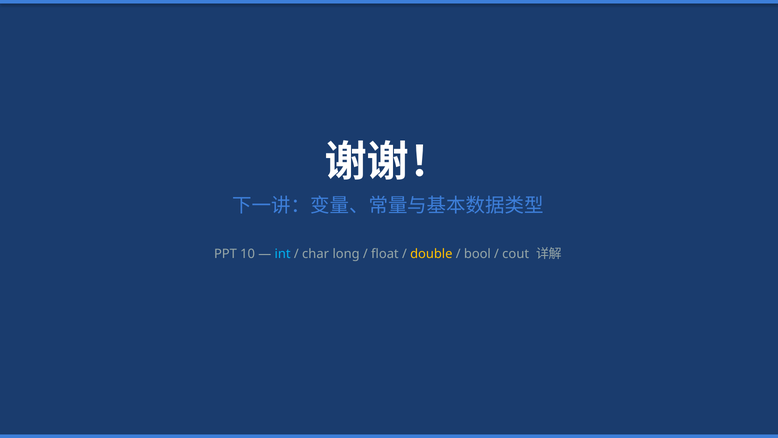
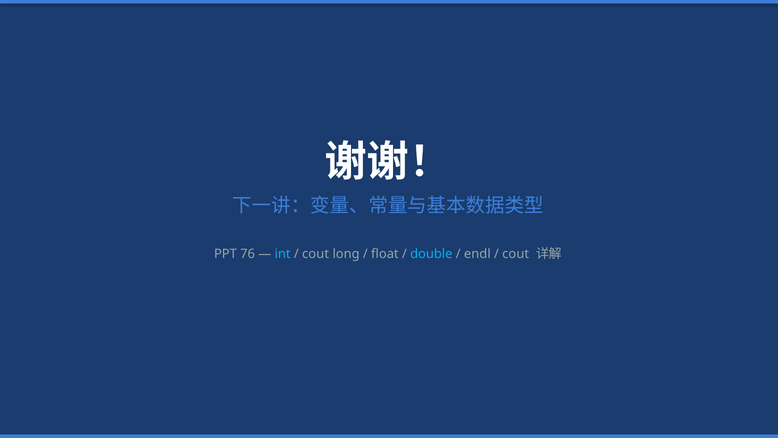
10: 10 -> 76 (248, 254)
char: char -> cout (316, 254)
double colour: yellow -> light blue (431, 254)
bool: bool -> endl (477, 254)
